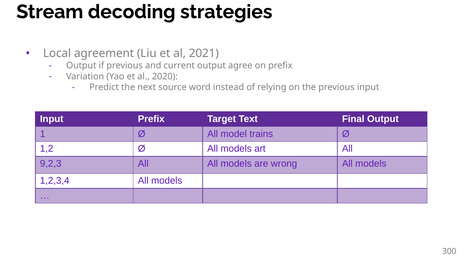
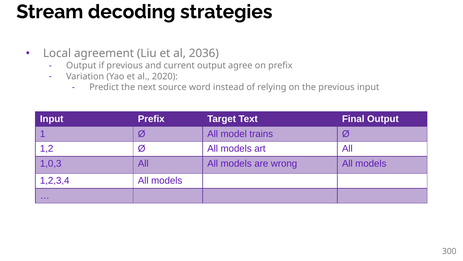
2021: 2021 -> 2036 (204, 53)
9,2,3: 9,2,3 -> 1,0,3 (51, 163)
